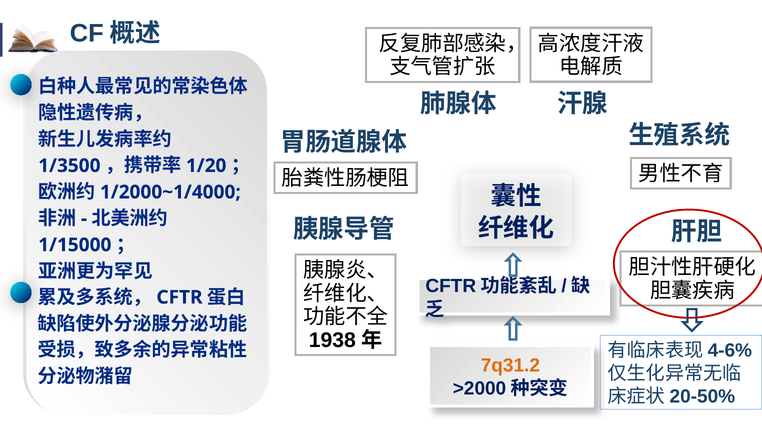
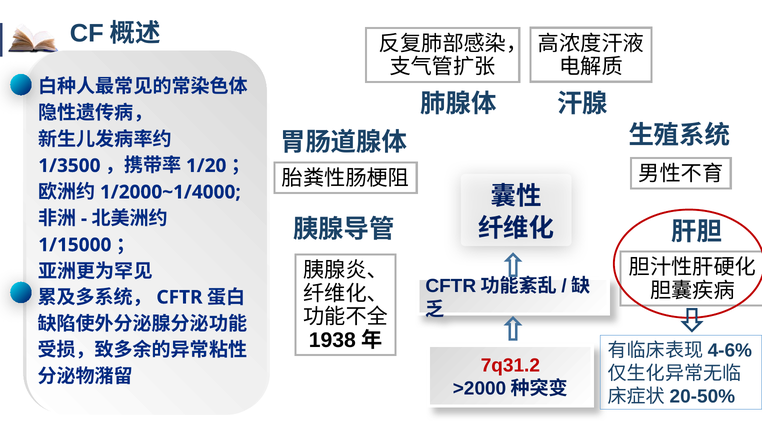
7q31.2 colour: orange -> red (510, 366)
